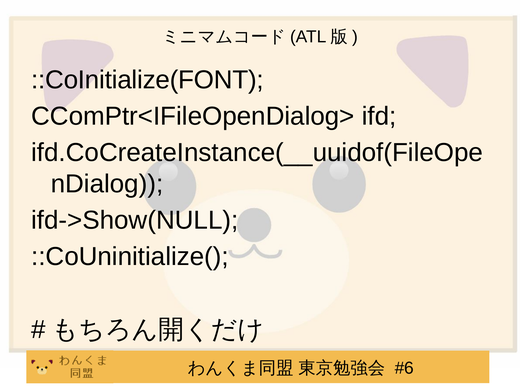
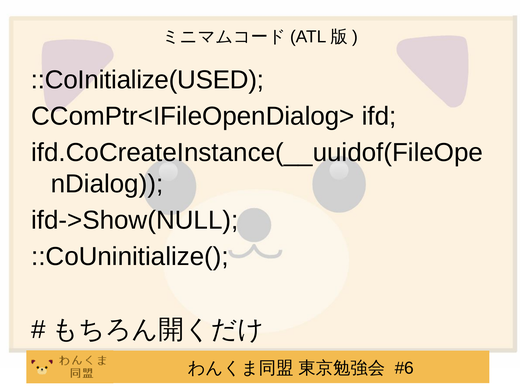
::CoInitialize(FONT: ::CoInitialize(FONT -> ::CoInitialize(USED (147, 80)
